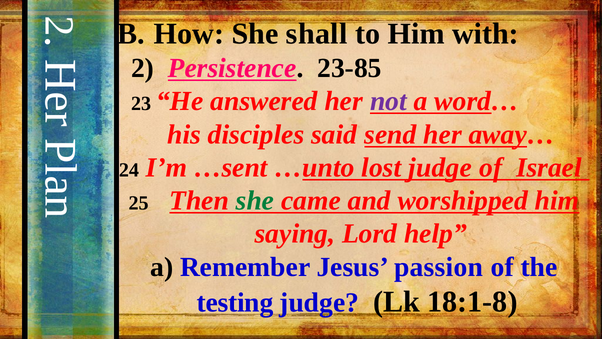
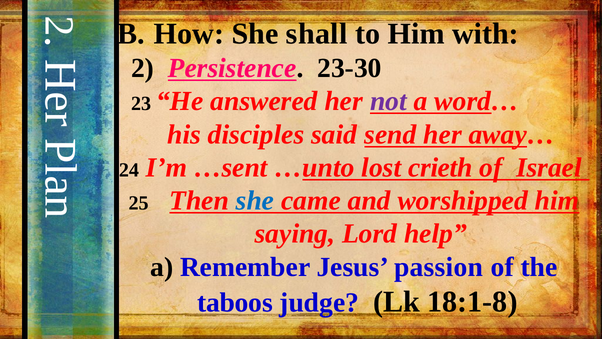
23-85: 23-85 -> 23-30 (349, 68)
lost judge: judge -> crieth (440, 167)
she colour: green -> blue (255, 200)
testing: testing -> taboos (235, 302)
